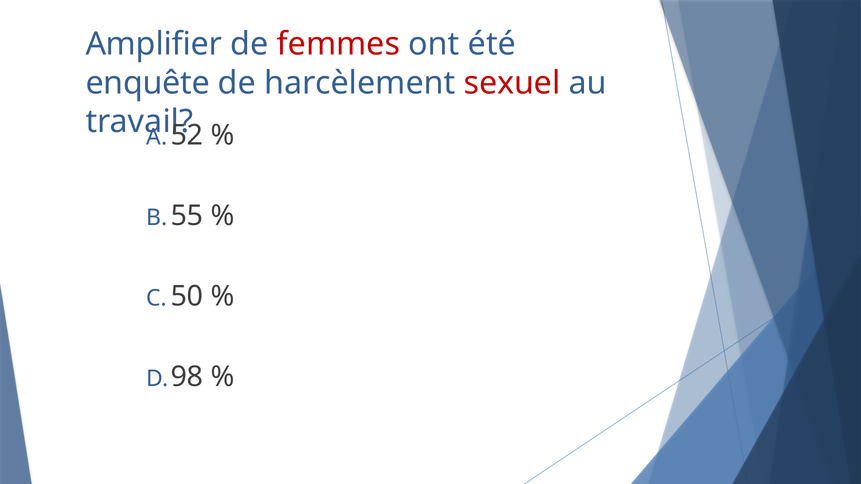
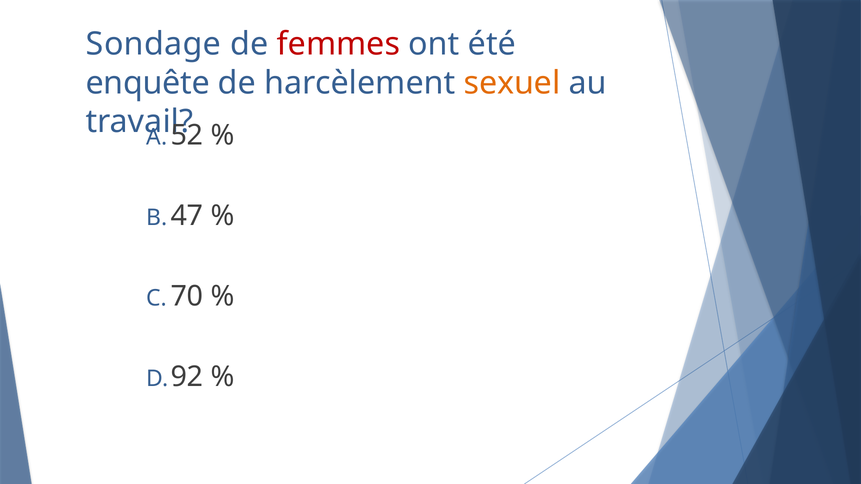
Amplifier: Amplifier -> Sondage (154, 44)
sexuel colour: red -> orange (512, 83)
55: 55 -> 47 (187, 216)
50: 50 -> 70 (187, 296)
98: 98 -> 92 (187, 377)
